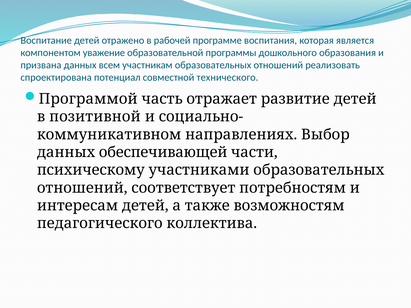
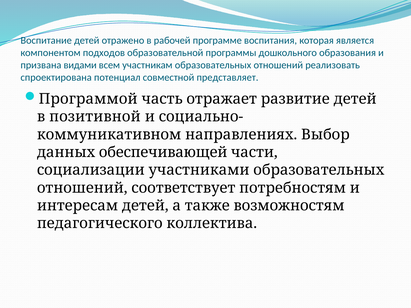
уважение: уважение -> подходов (104, 53)
призвана данных: данных -> видами (80, 65)
технического: технического -> представляет (228, 78)
психическому: психическому -> социализации (91, 170)
